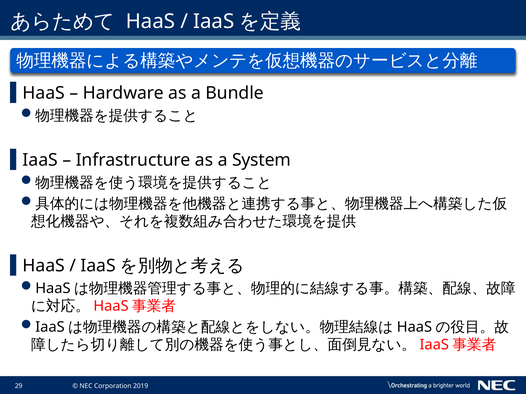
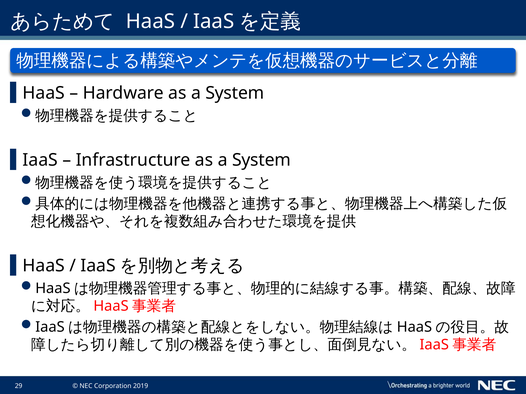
Hardware as a Bundle: Bundle -> System (235, 93)
